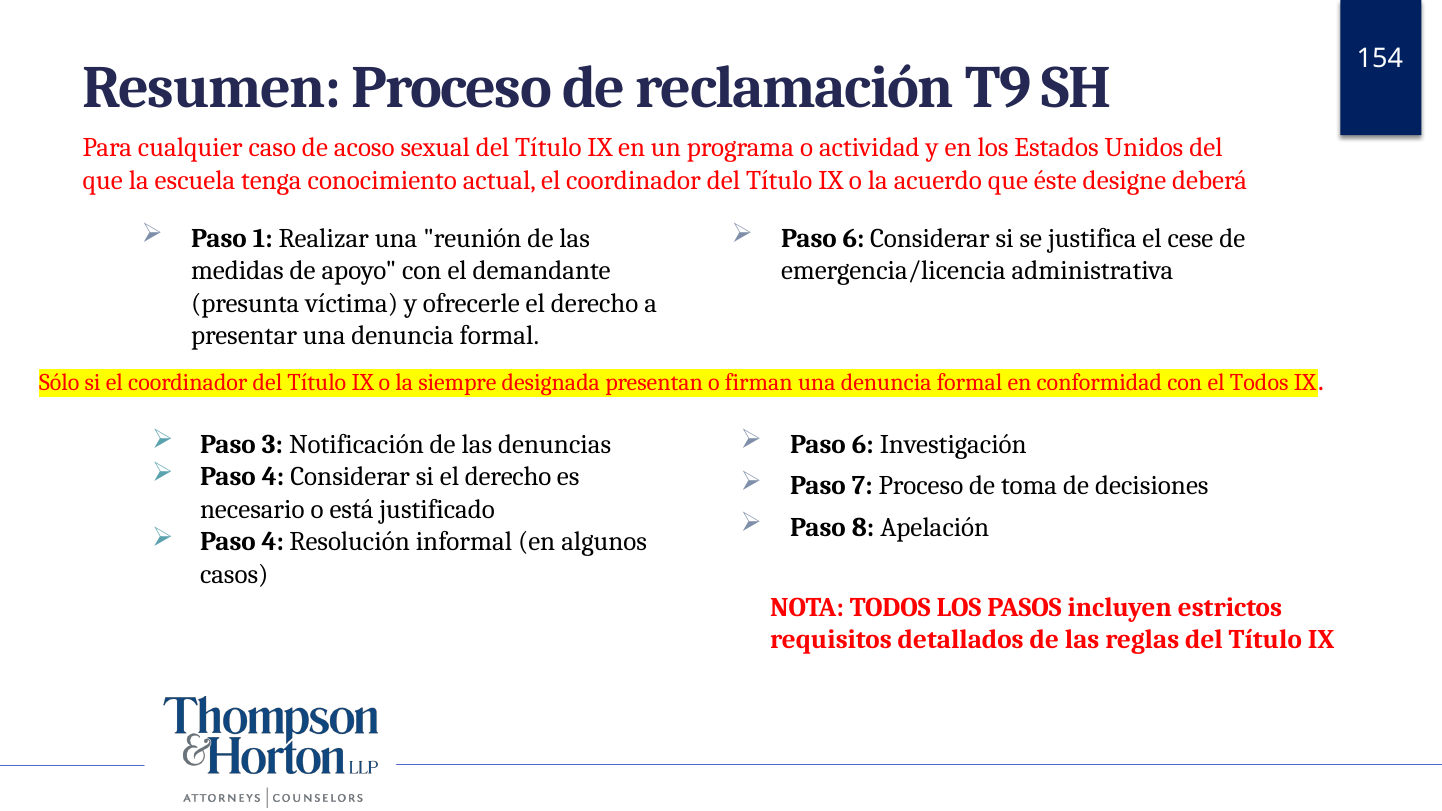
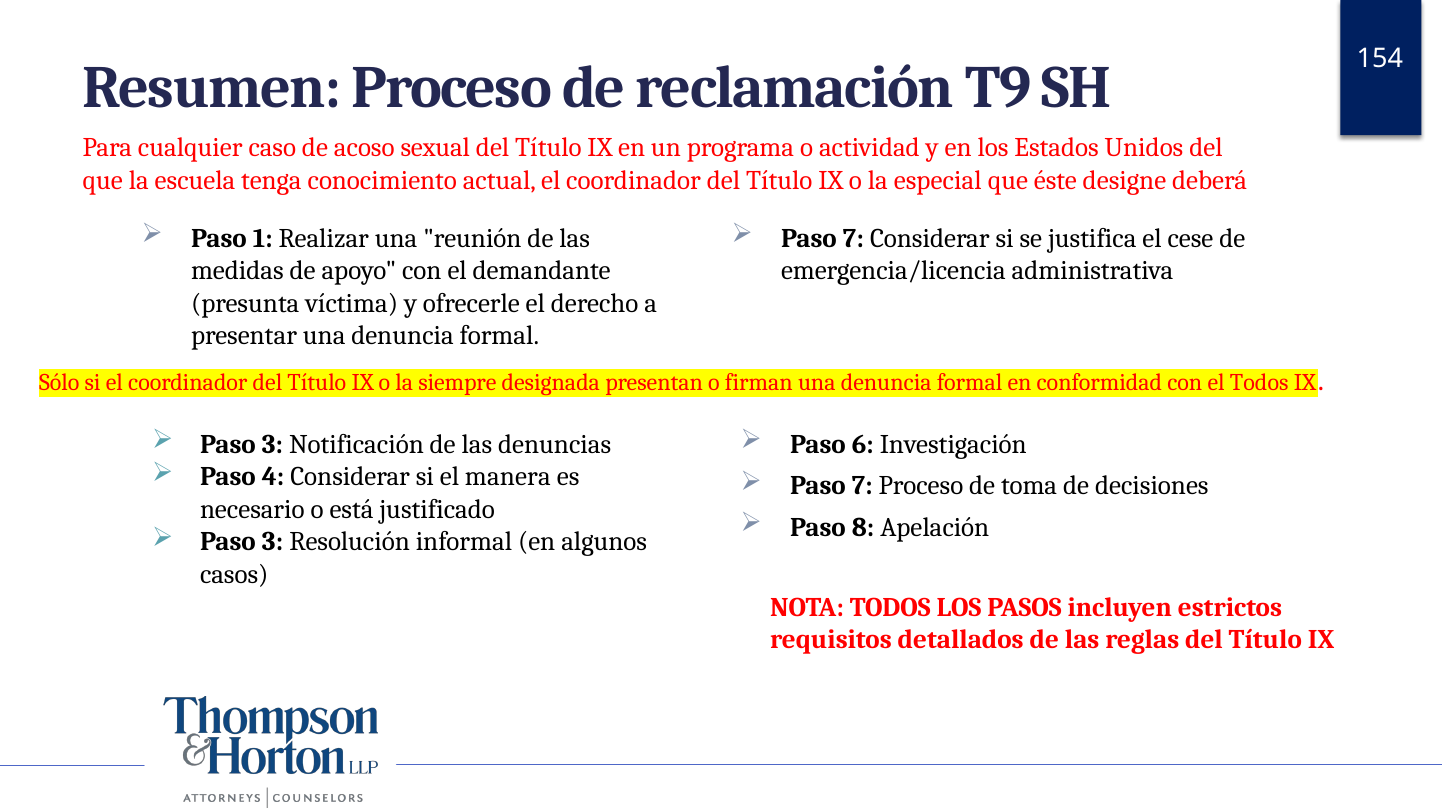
acuerdo: acuerdo -> especial (938, 180)
6: 6 -> 7 (853, 238)
si el derecho: derecho -> manera (508, 477)
4: 4 -> 3 (273, 542)
